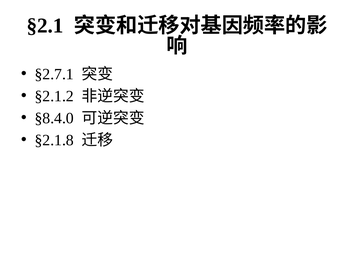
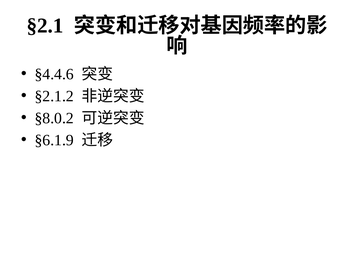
§2.7.1: §2.7.1 -> §4.4.6 (54, 74)
§8.4.0: §8.4.0 -> §8.0.2 (54, 118)
§2.1.8: §2.1.8 -> §6.1.9 (54, 140)
